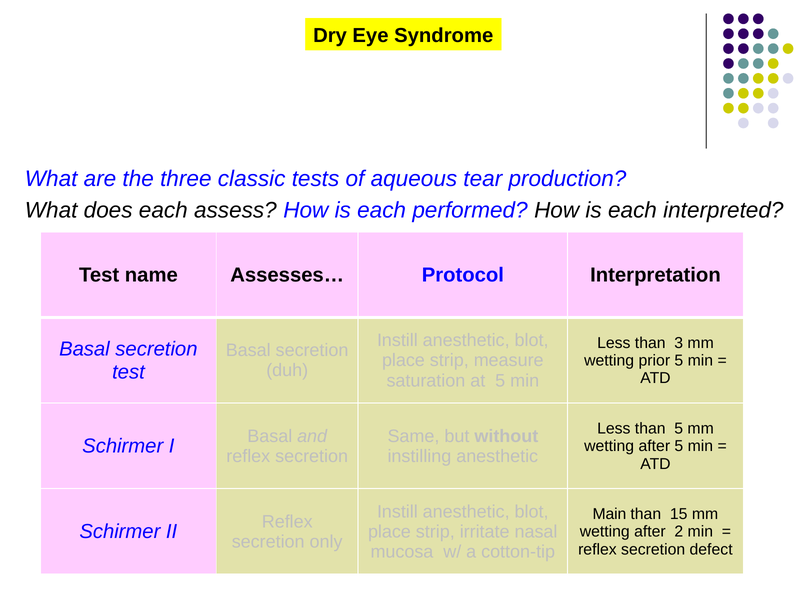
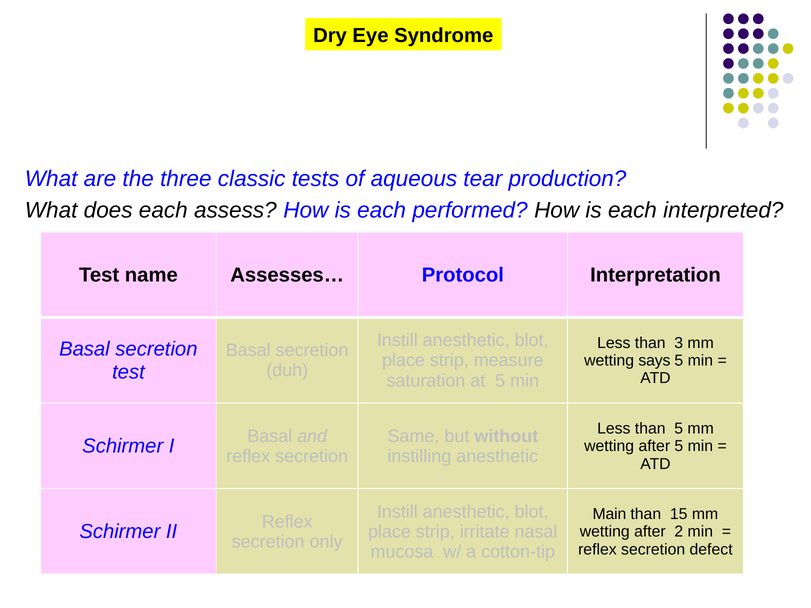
prior: prior -> says (654, 361)
